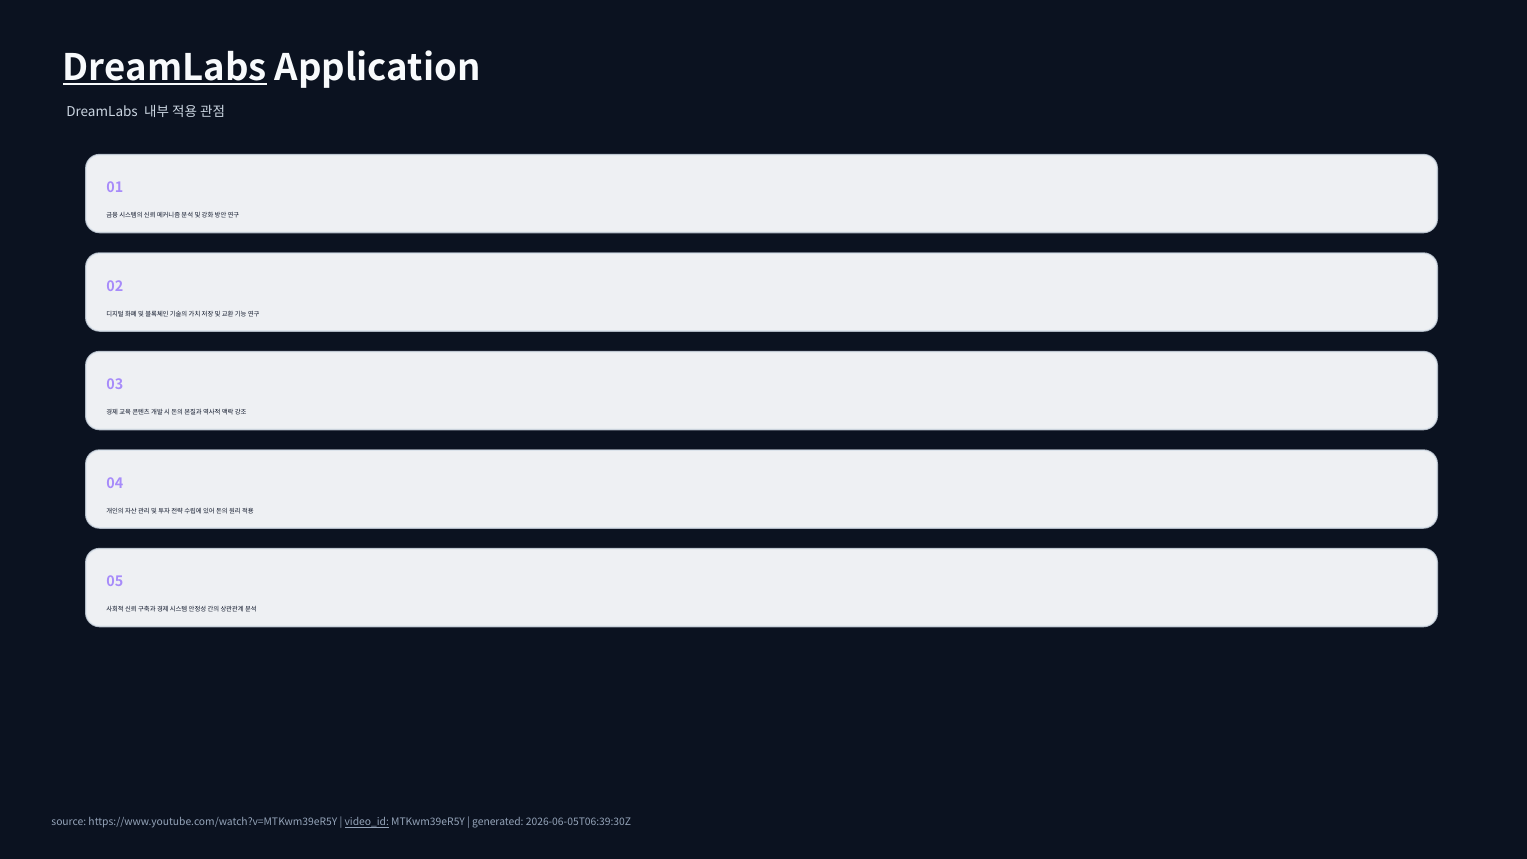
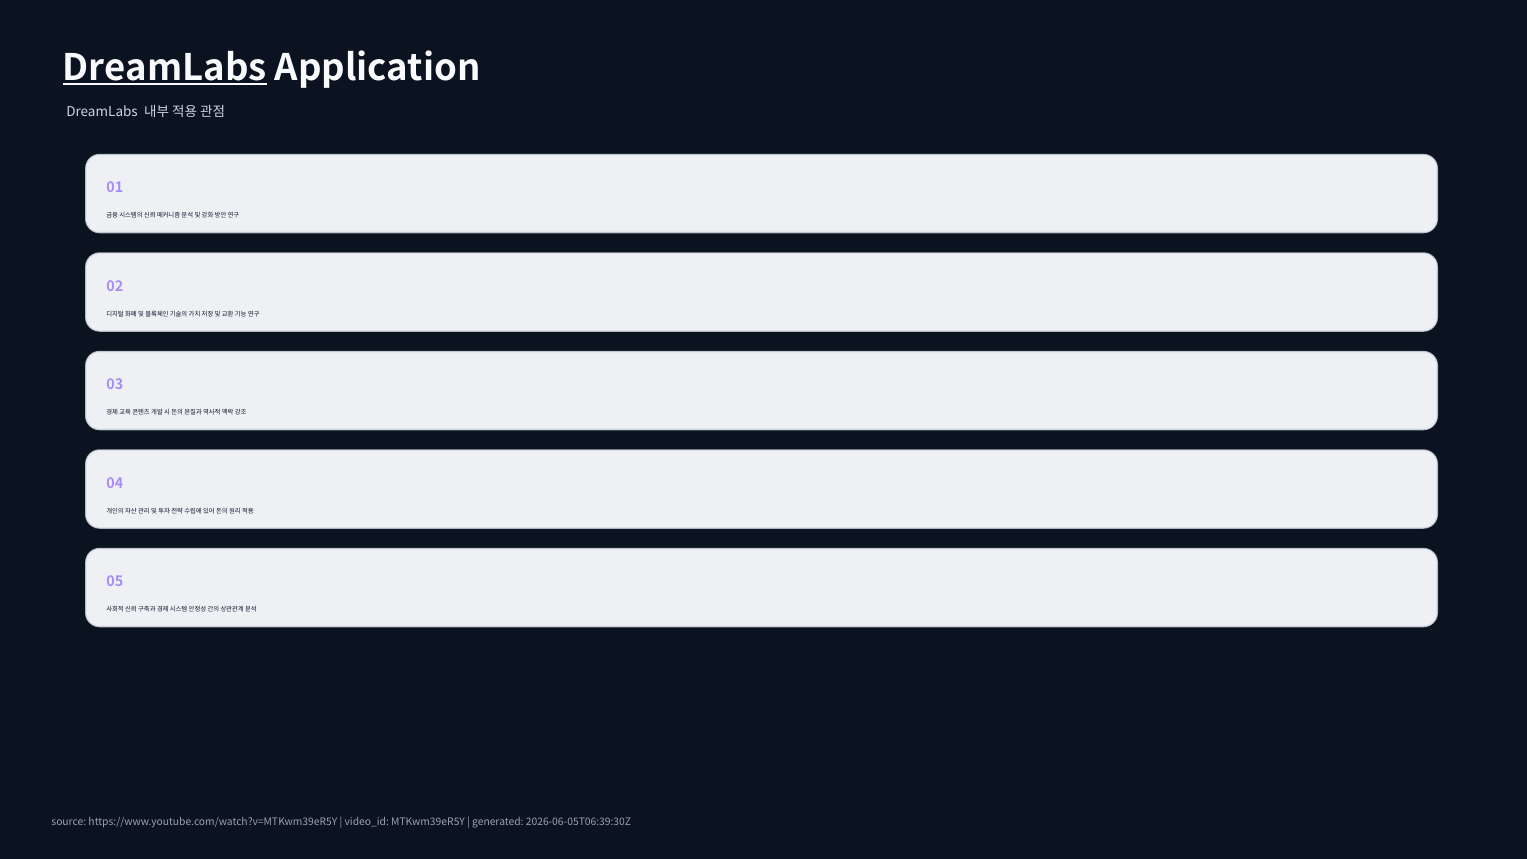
video_id underline: present -> none (367, 822)
